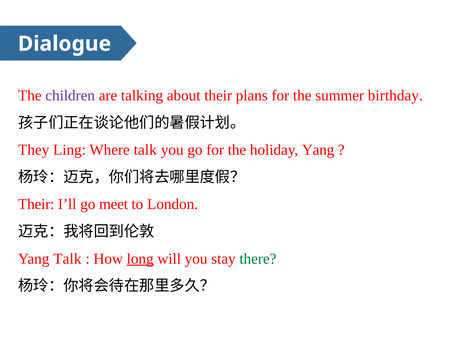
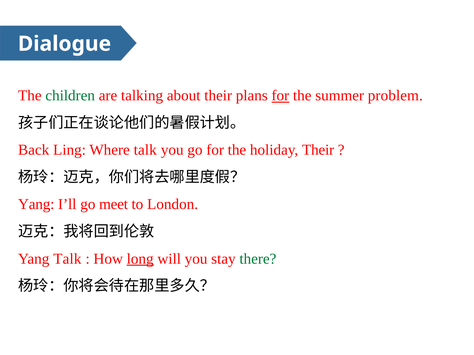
children colour: purple -> green (70, 96)
for underline: none -> present (280, 96)
birthday: birthday -> problem (395, 96)
They: They -> Back (34, 150)
holiday Yang: Yang -> Their (318, 150)
Their: Their -> Yang (36, 205)
